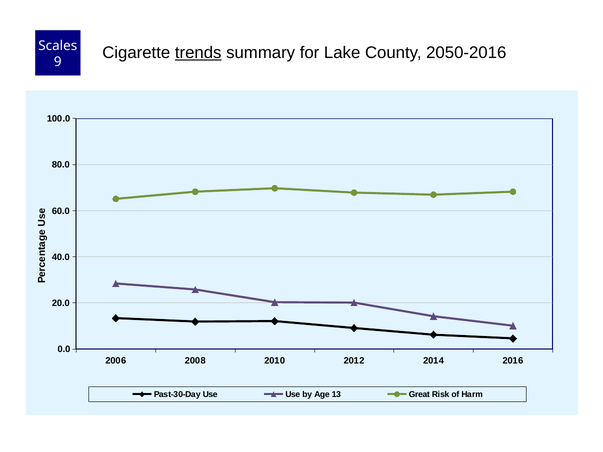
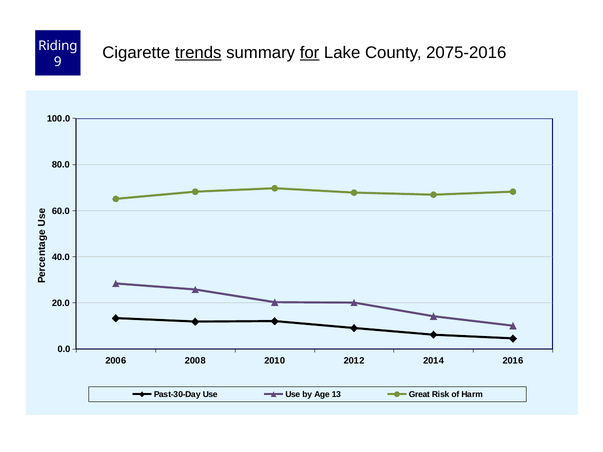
Scales: Scales -> Riding (58, 46)
for underline: none -> present (310, 53)
2050-2016: 2050-2016 -> 2075-2016 (466, 53)
